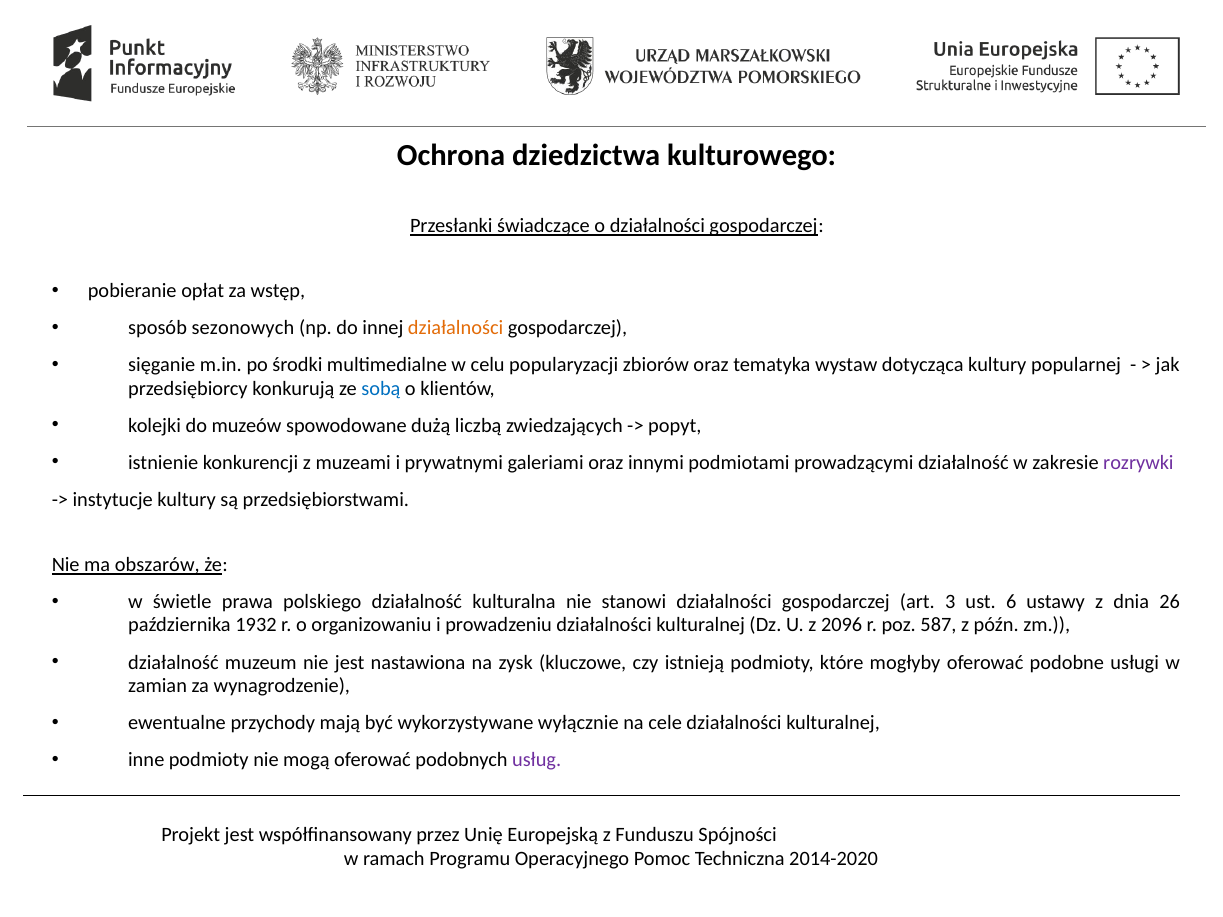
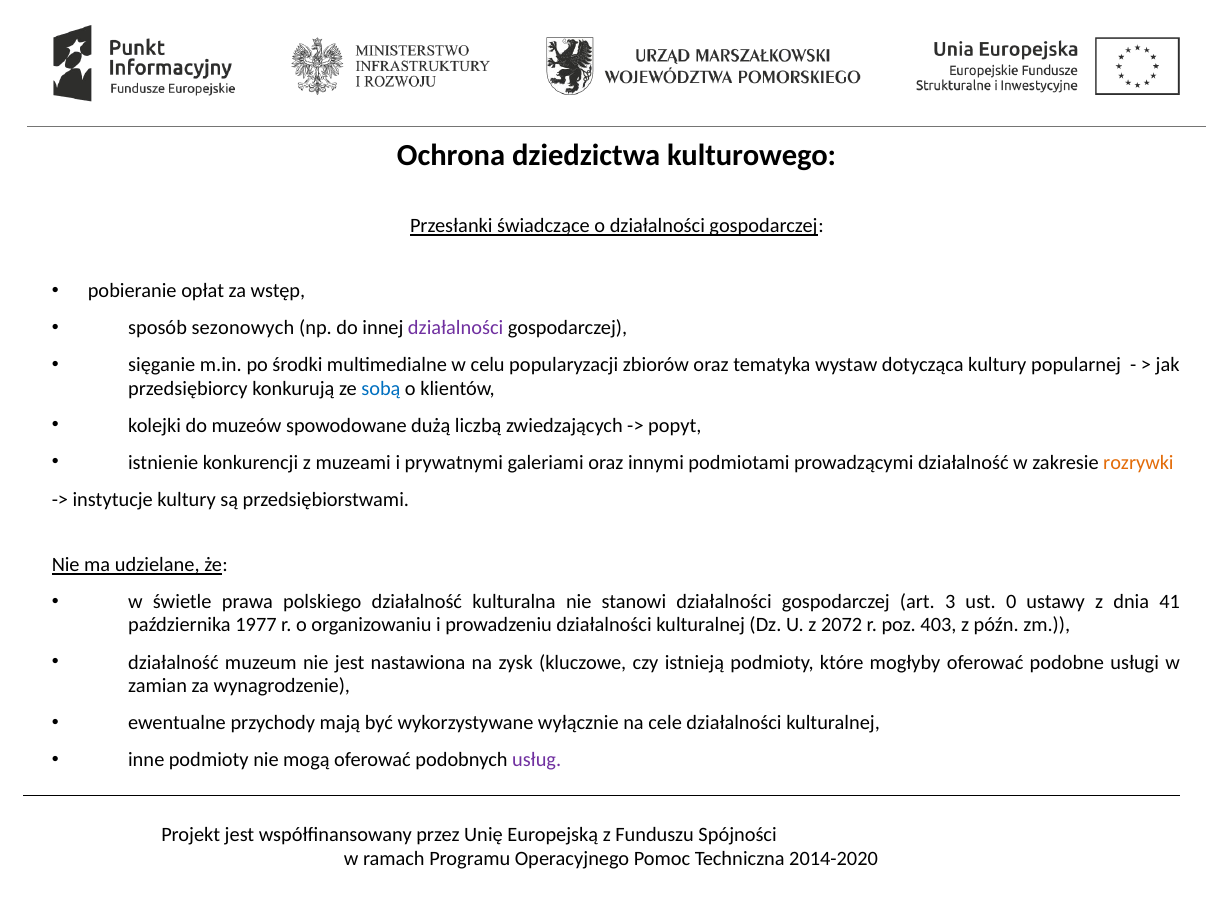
działalności colour: orange -> purple (456, 328)
rozrywki colour: purple -> orange (1138, 463)
obszarów: obszarów -> udzielane (157, 565)
6: 6 -> 0 (1011, 602)
26: 26 -> 41 (1170, 602)
1932: 1932 -> 1977 (256, 625)
2096: 2096 -> 2072 (842, 625)
587: 587 -> 403 (938, 625)
